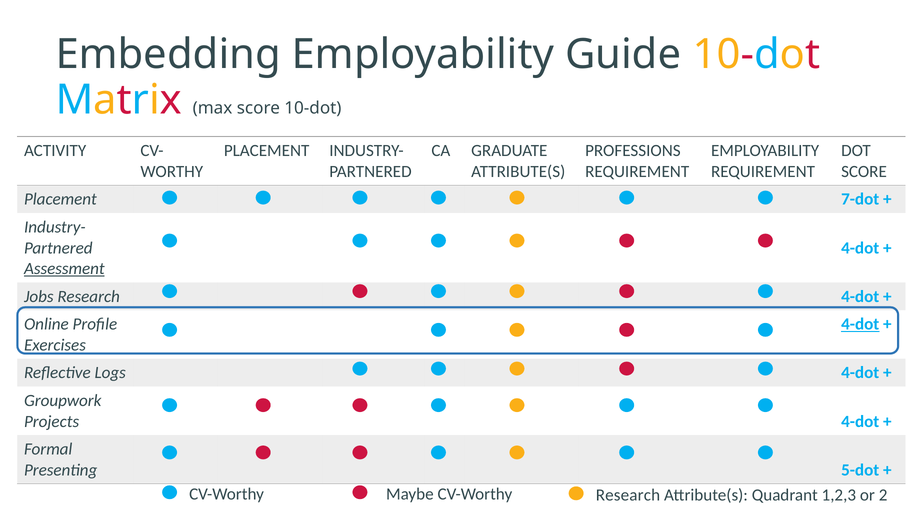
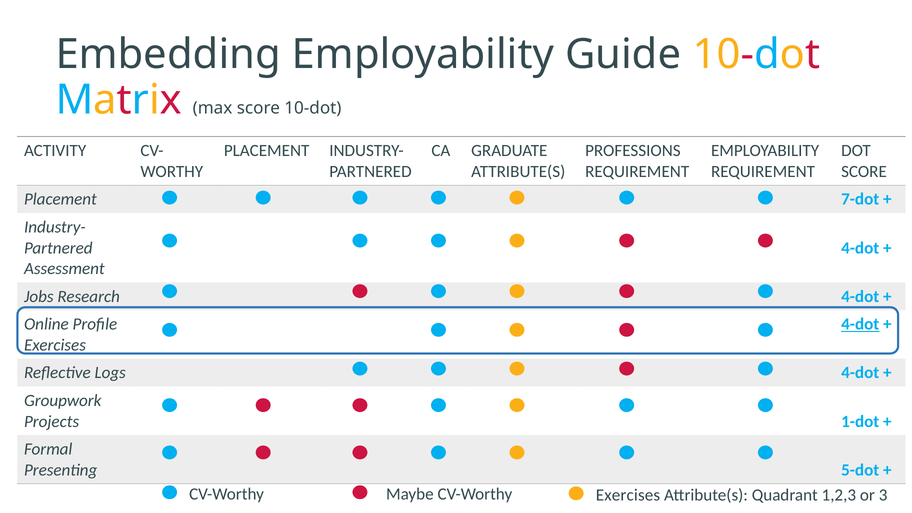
Assessment underline: present -> none (64, 269)
Projects 4-dot: 4-dot -> 1-dot (860, 421)
CV-Worthy Research: Research -> Exercises (628, 495)
2: 2 -> 3 (883, 495)
